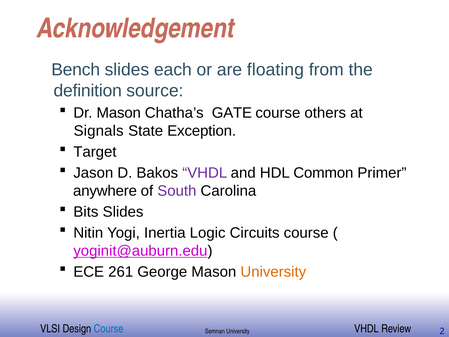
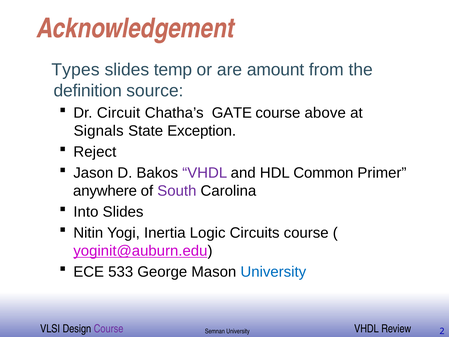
Bench: Bench -> Types (75, 70)
each: each -> temp (173, 70)
floating: floating -> amount (276, 70)
Dr Mason: Mason -> Circuit (119, 113)
others: others -> above (325, 113)
Target: Target -> Reject (95, 152)
Bits: Bits -> Into (86, 212)
261: 261 -> 533 (121, 272)
University colour: orange -> blue (273, 272)
Course colour: blue -> purple (109, 328)
